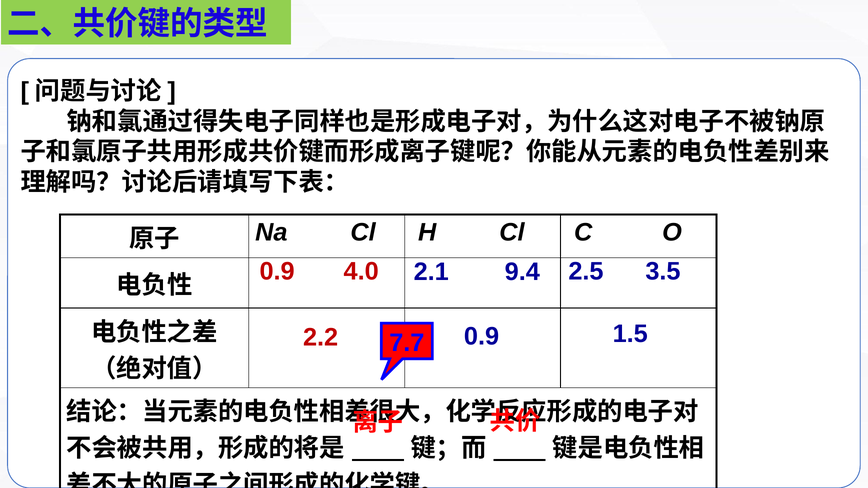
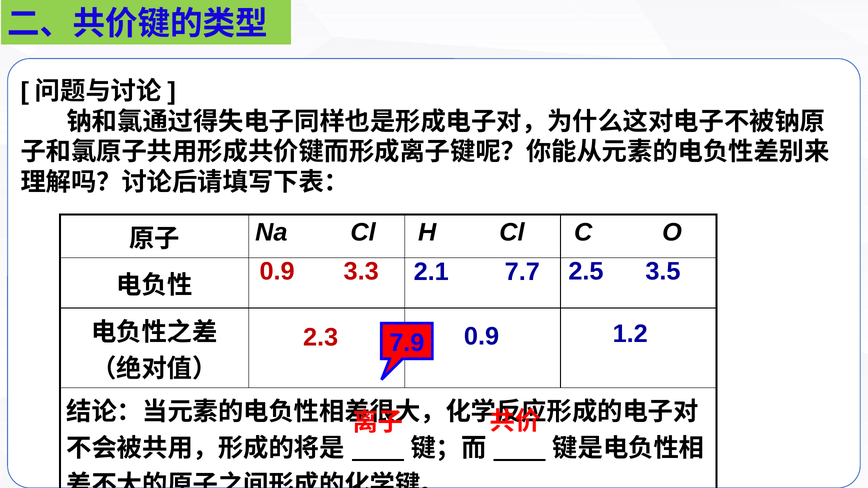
4.0: 4.0 -> 3.3 (361, 271)
9.4: 9.4 -> 7.7 (522, 272)
2.2: 2.2 -> 2.3 (321, 338)
1.5: 1.5 -> 1.2 (630, 334)
7.7: 7.7 -> 7.9 (407, 343)
